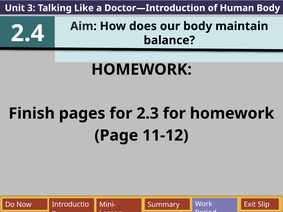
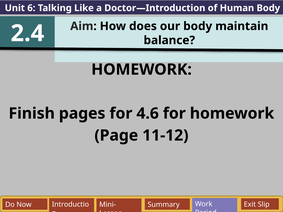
3: 3 -> 6 (31, 8)
2.3: 2.3 -> 4.6 (148, 114)
